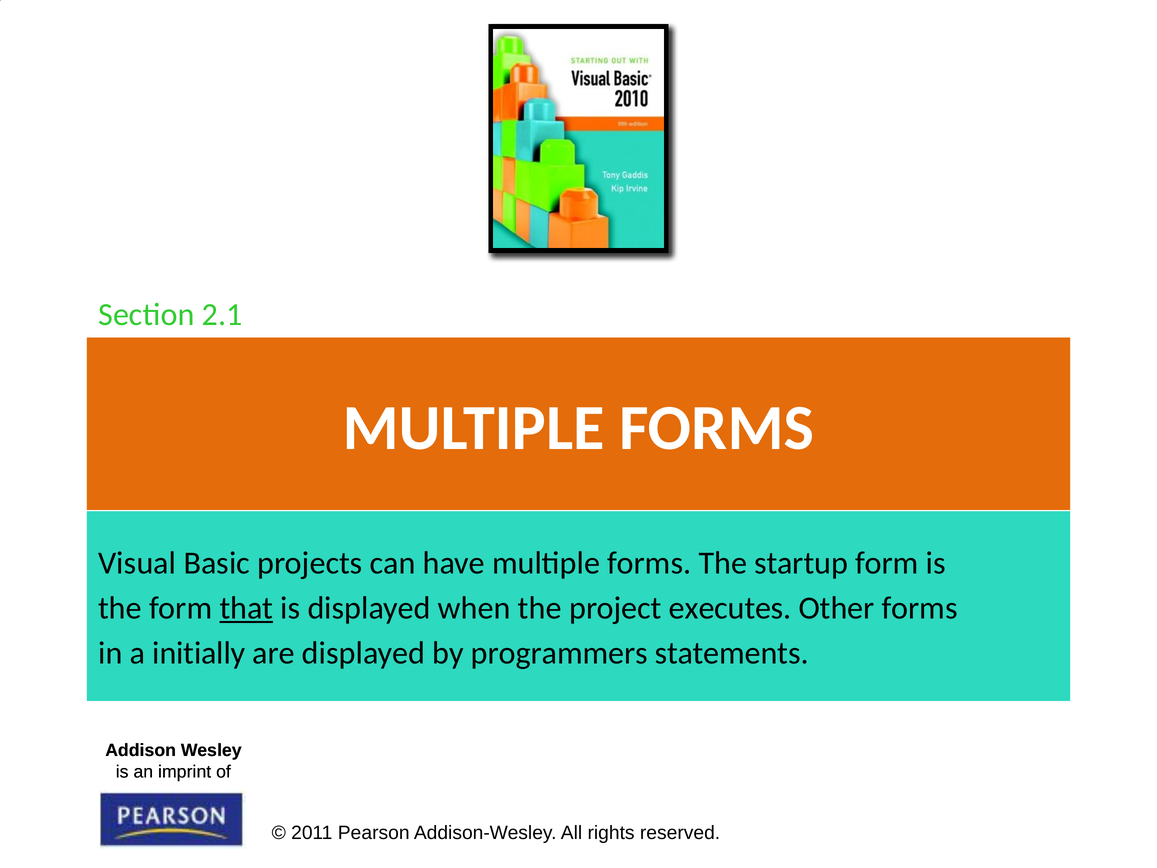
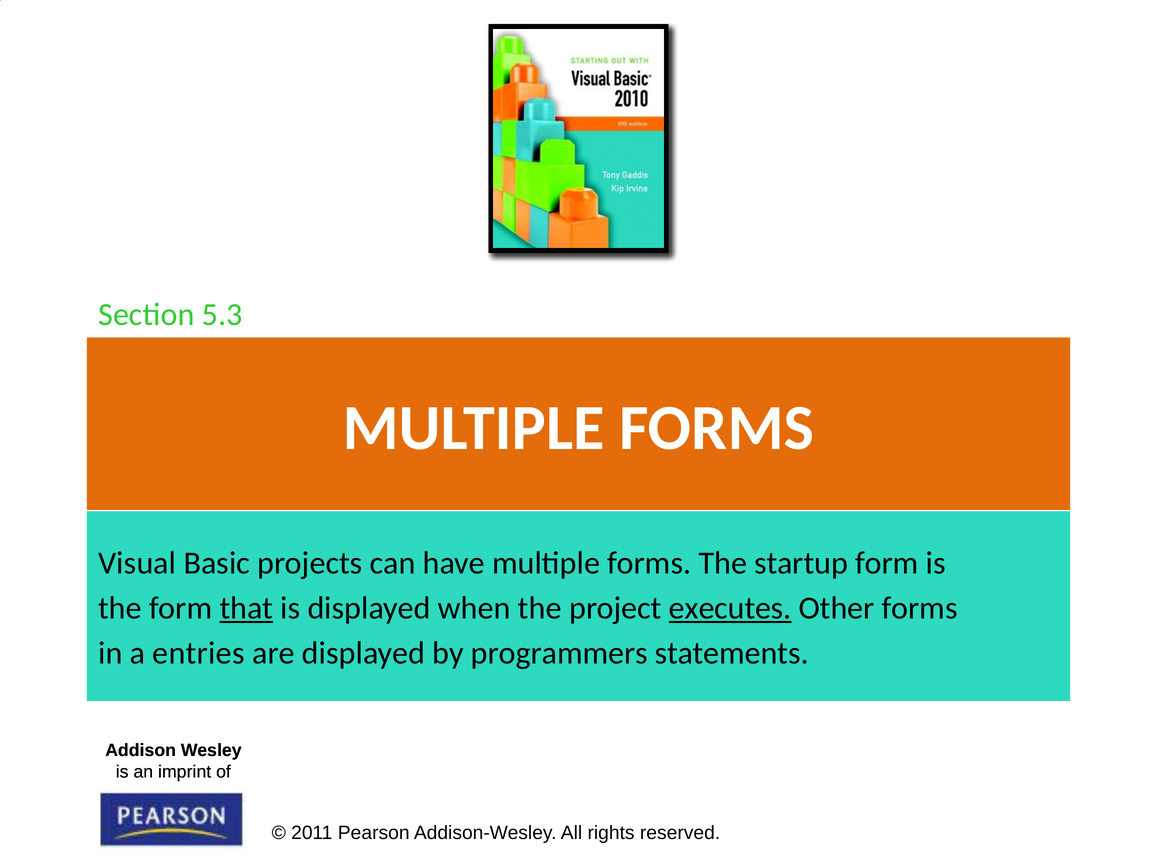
2.1: 2.1 -> 5.3 (222, 315)
executes underline: none -> present (730, 608)
initially: initially -> entries (199, 653)
